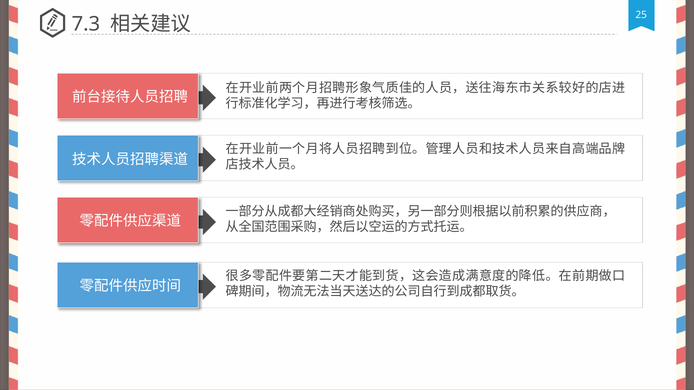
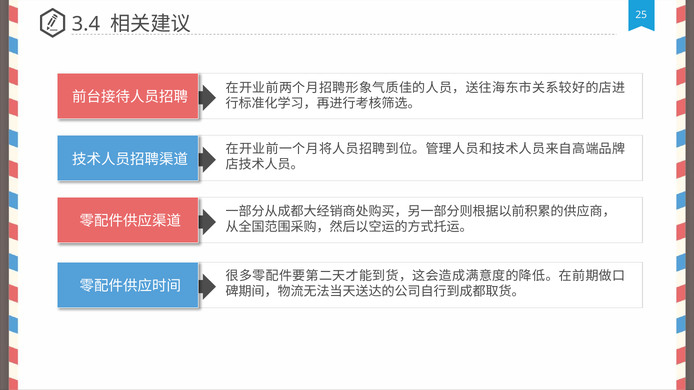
7.3: 7.3 -> 3.4 (86, 24)
